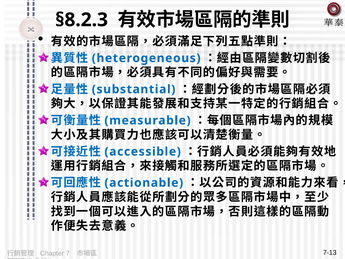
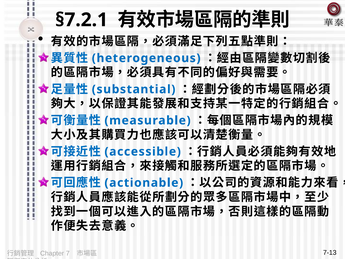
§8.2.3: §8.2.3 -> §7.2.1 (82, 20)
